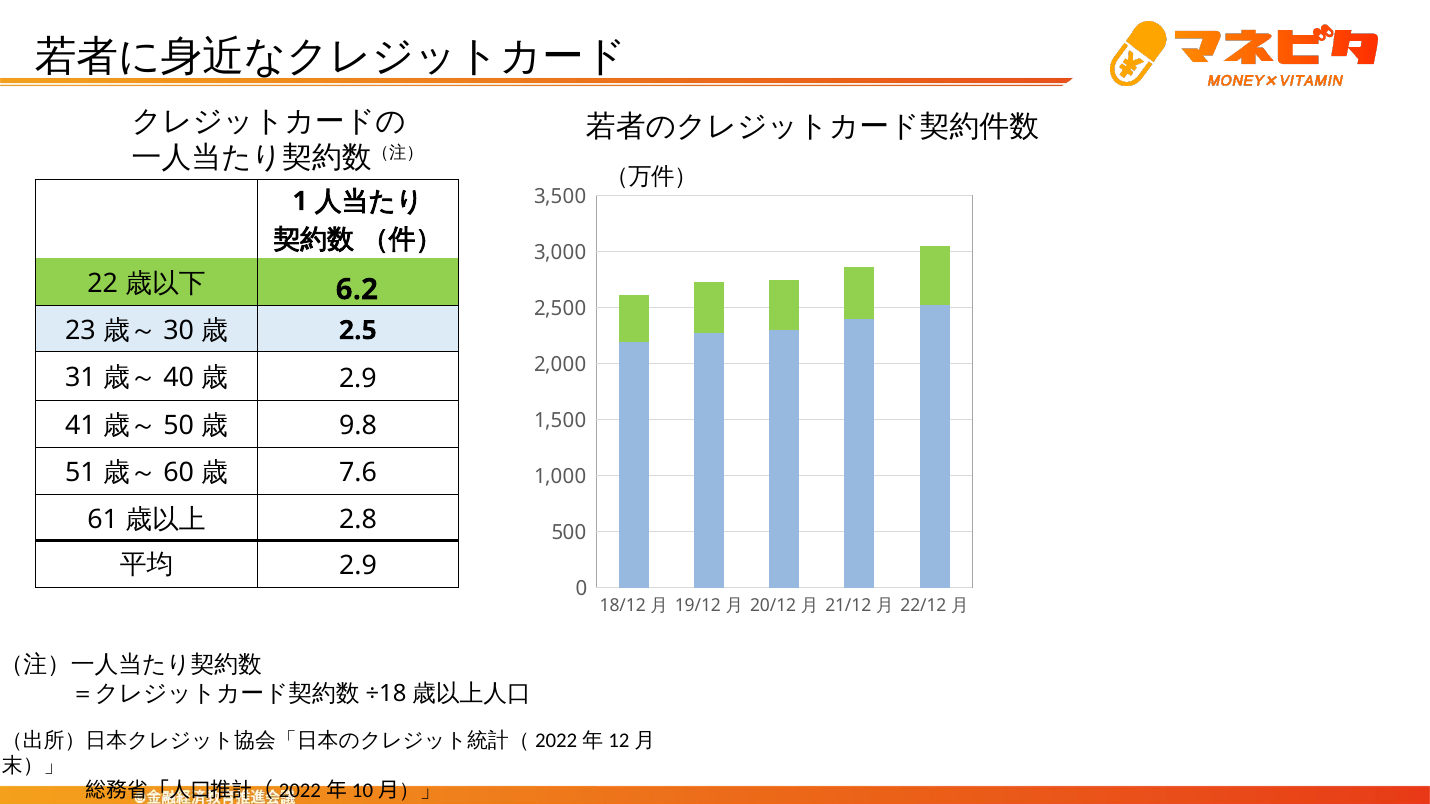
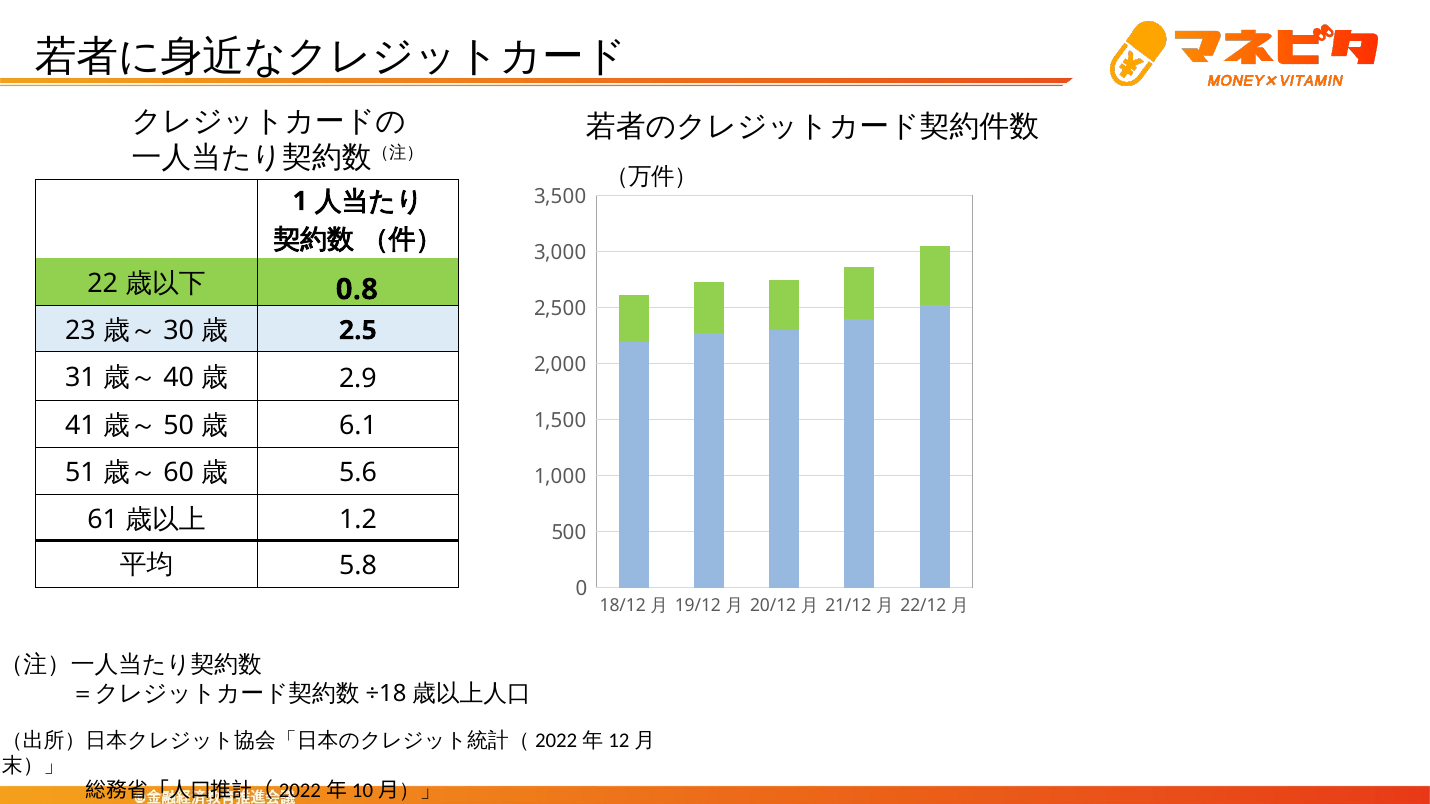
6.2: 6.2 -> 0.8 (357, 290)
9.8: 9.8 -> 6.1 (358, 426)
7.6: 7.6 -> 5.6 (358, 473)
2.8: 2.8 -> 1.2 (358, 520)
2.9: 2.9 -> 5.8 (358, 566)
